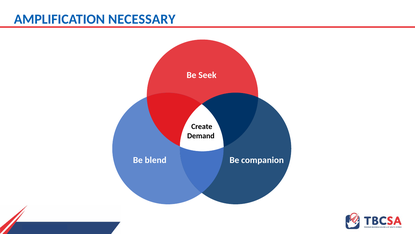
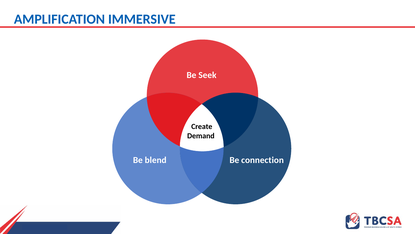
NECESSARY: NECESSARY -> IMMERSIVE (142, 19)
companion: companion -> connection (263, 160)
